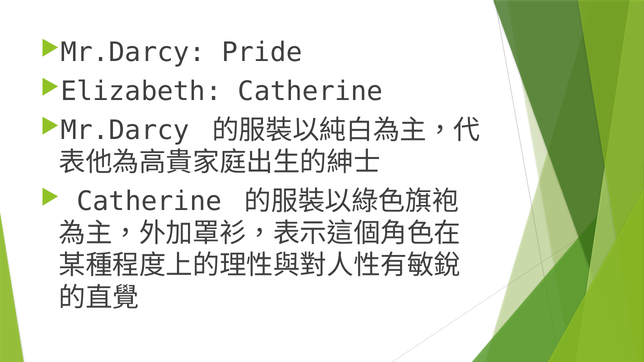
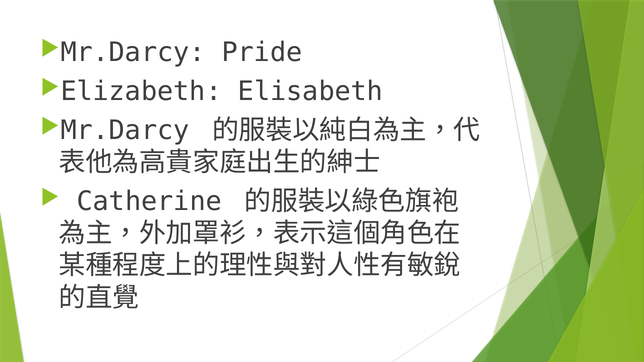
Catherine: Catherine -> Elisabeth (310, 91)
